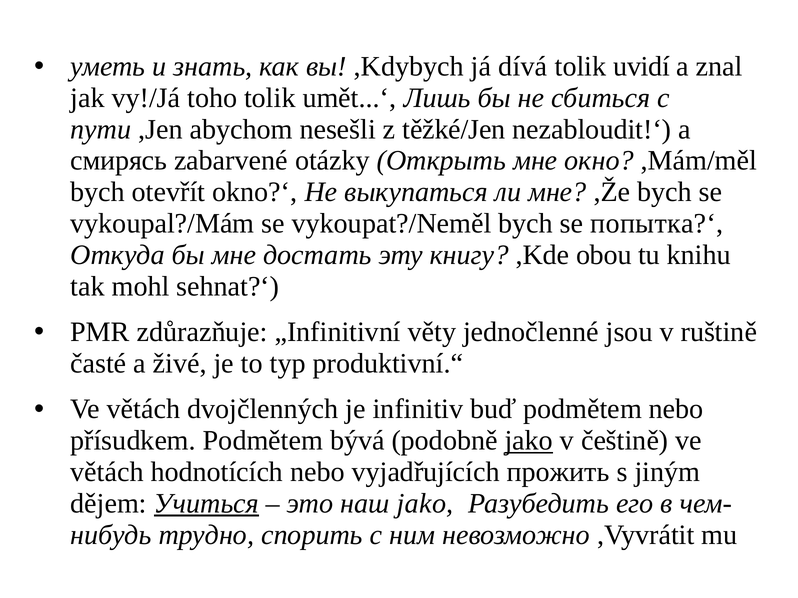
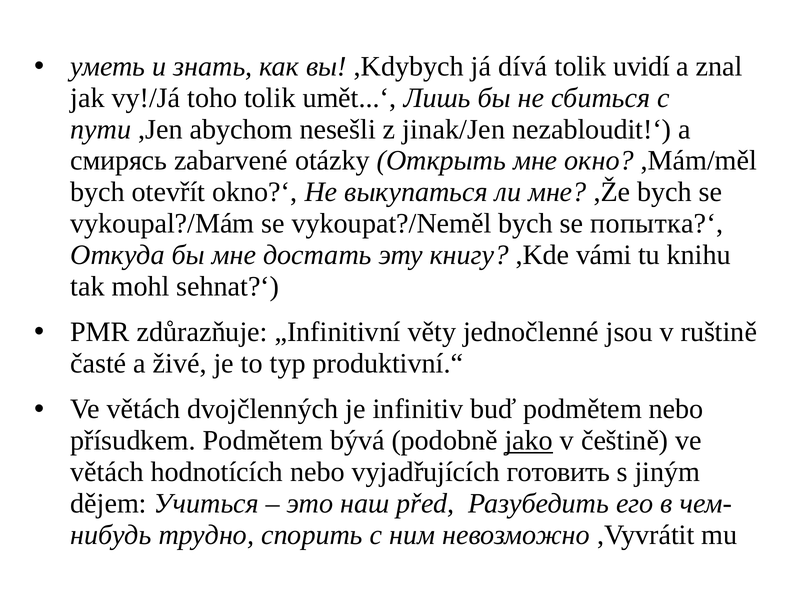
těžké/Jen: těžké/Jen -> jinak/Jen (454, 129)
obou: obou -> vámi (604, 255)
прожить: прожить -> готовить (558, 472)
Учиться underline: present -> none (206, 504)
наш jako: jako -> před (425, 504)
